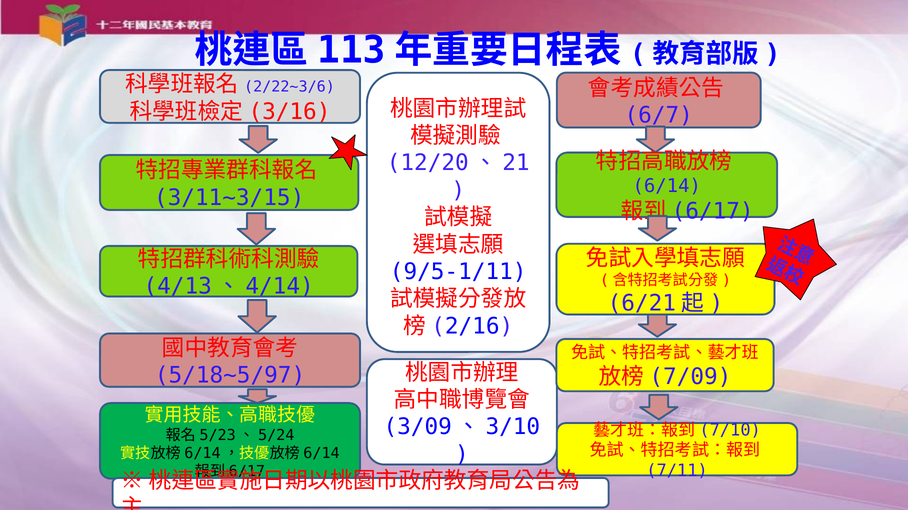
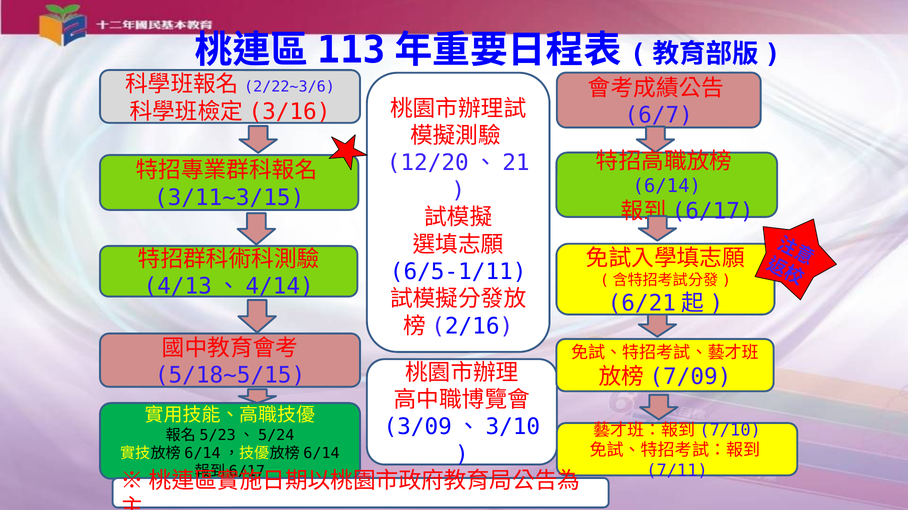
9/5-1/11: 9/5-1/11 -> 6/5-1/11 (458, 272)
5/18~5/97: 5/18~5/97 -> 5/18~5/15 (230, 376)
